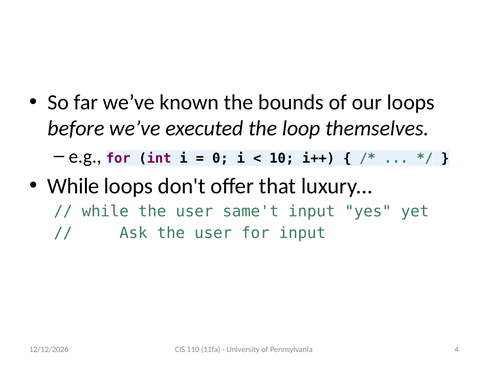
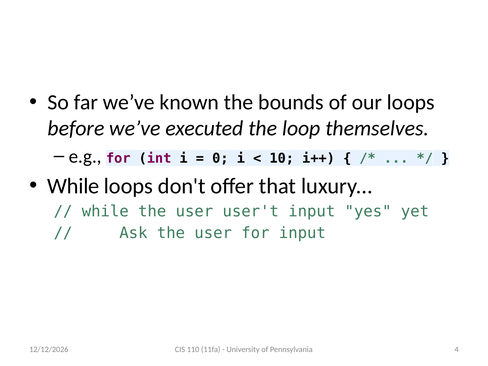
same't: same't -> user't (251, 211)
